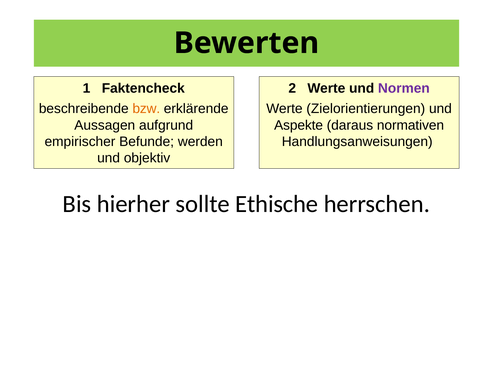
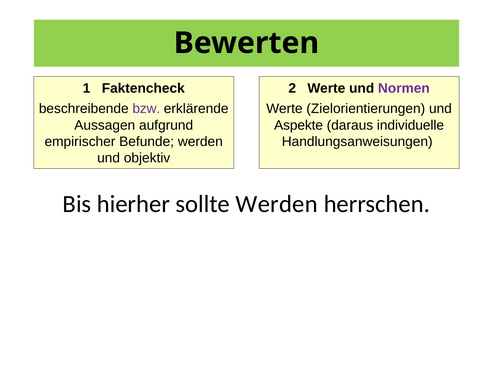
bzw colour: orange -> purple (146, 109)
normativen: normativen -> individuelle (410, 125)
sollte Ethische: Ethische -> Werden (277, 204)
